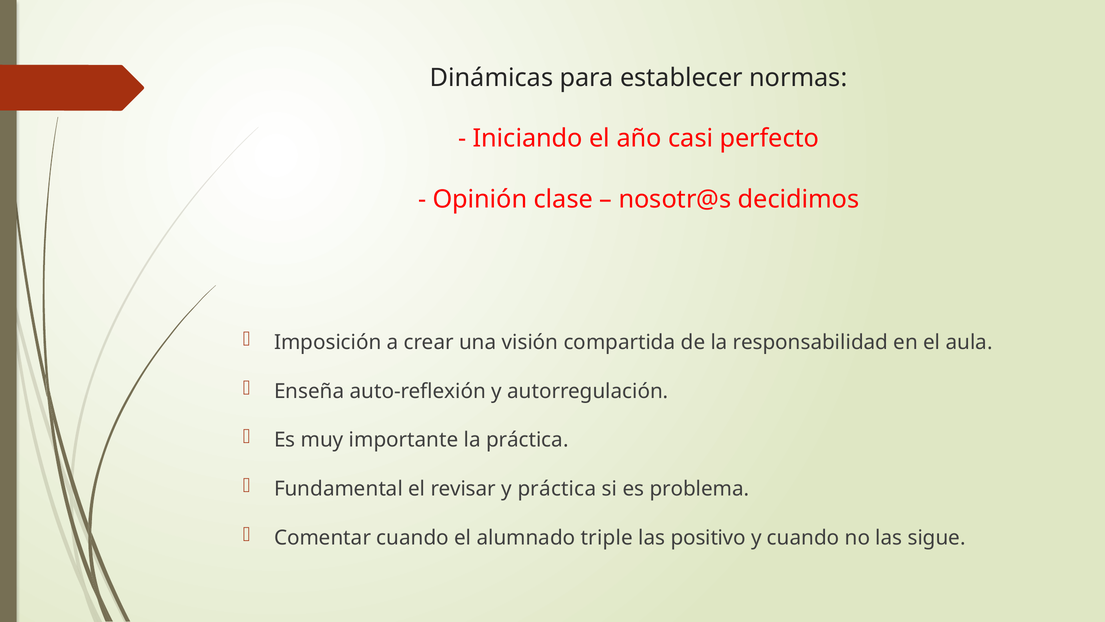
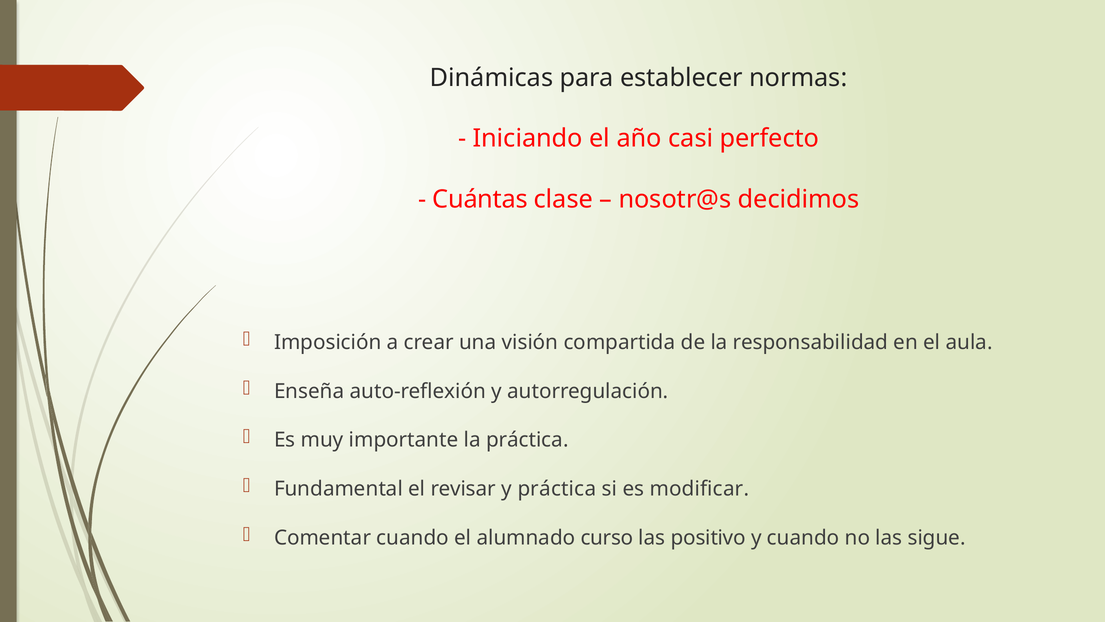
Opinión: Opinión -> Cuántas (480, 199)
problema: problema -> modificar (699, 489)
triple: triple -> curso (607, 537)
